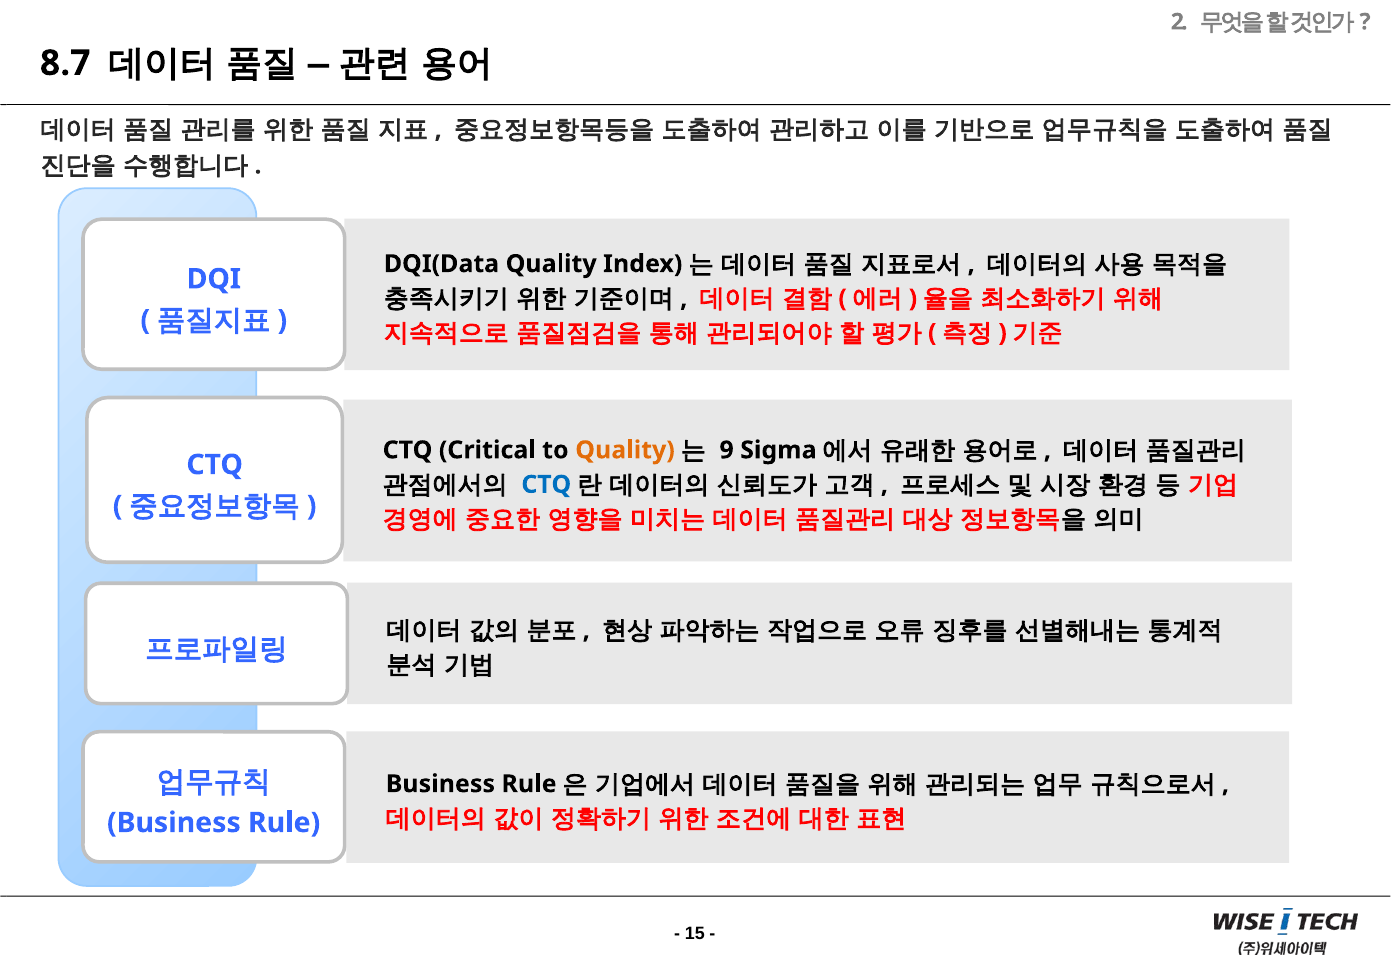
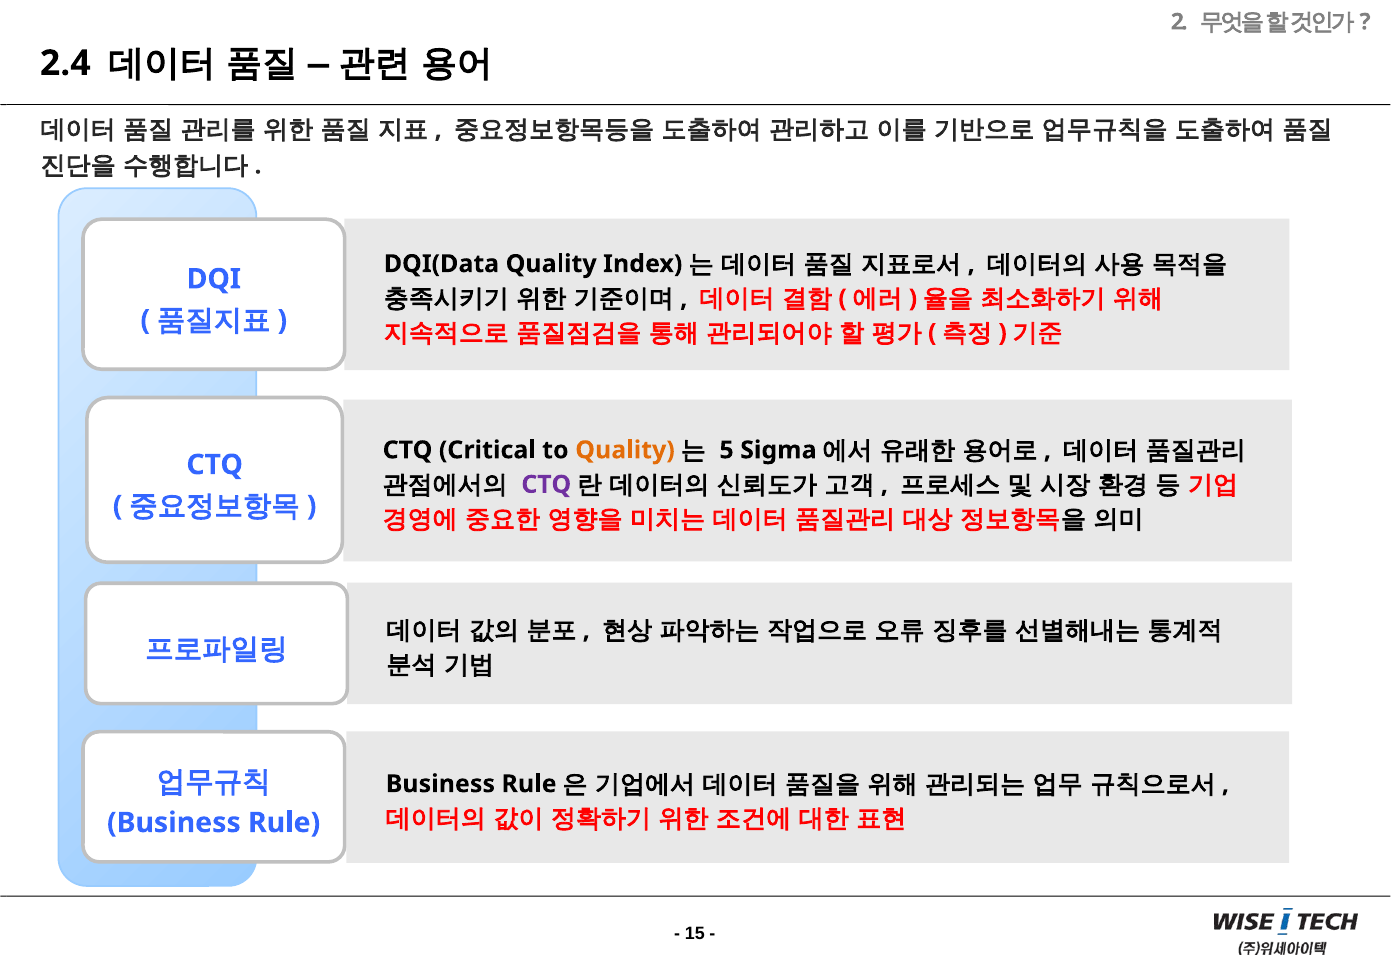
8.7: 8.7 -> 2.4 (65, 63)
9: 9 -> 5 (727, 450)
CTQ colour: blue -> purple (546, 485)
